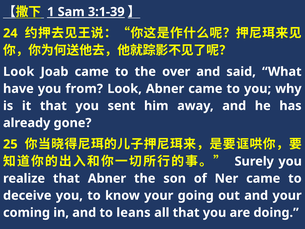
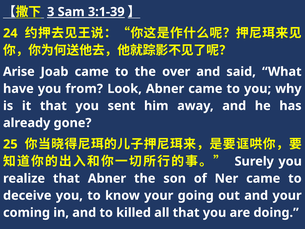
1: 1 -> 3 (51, 12)
Look: Look -> Arise (19, 72)
leans: leans -> killed (134, 212)
